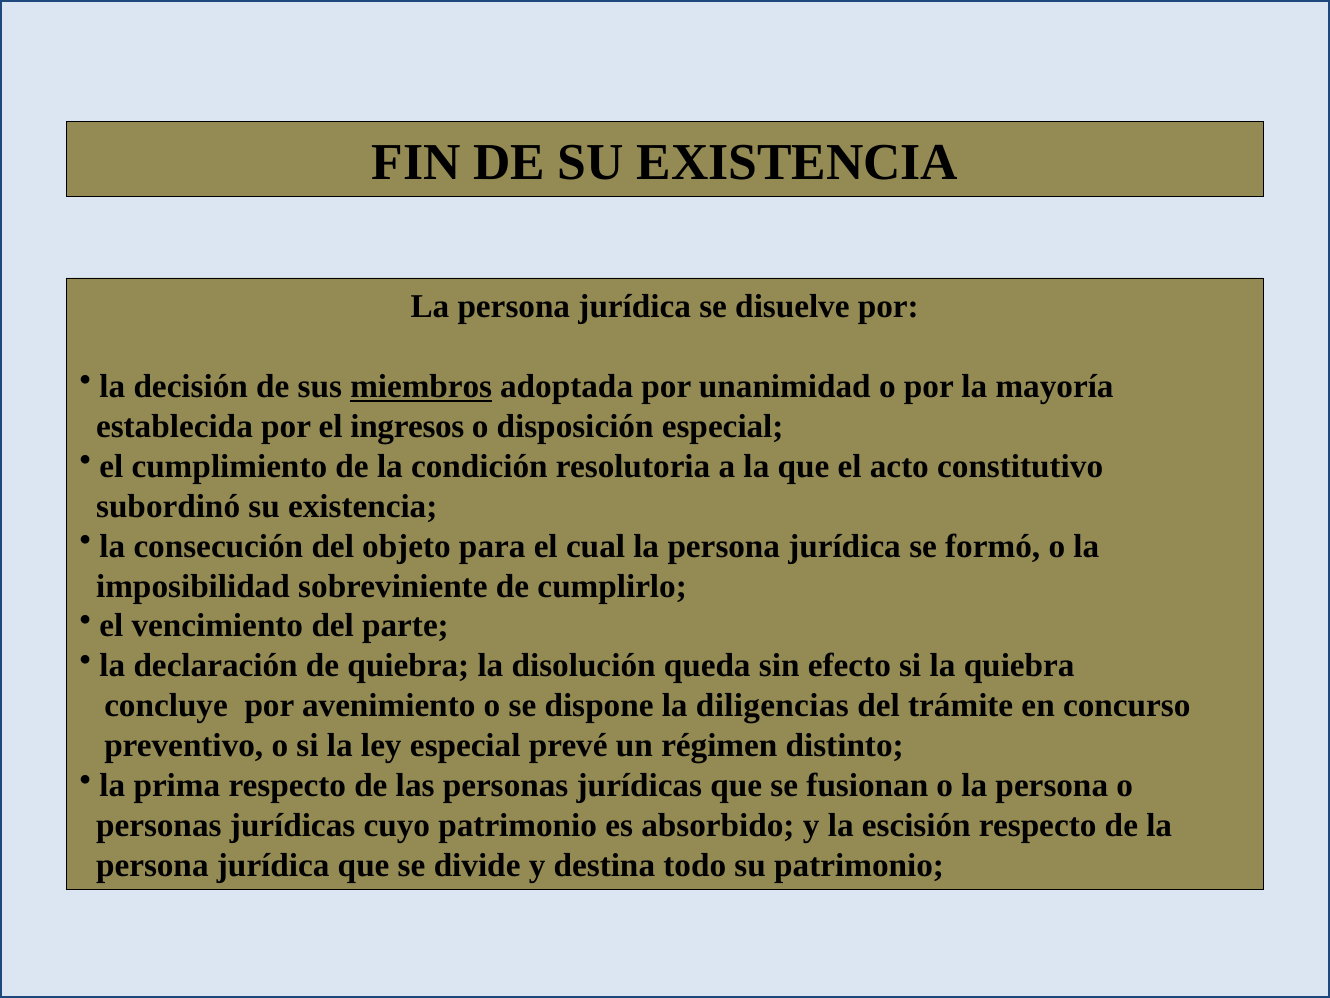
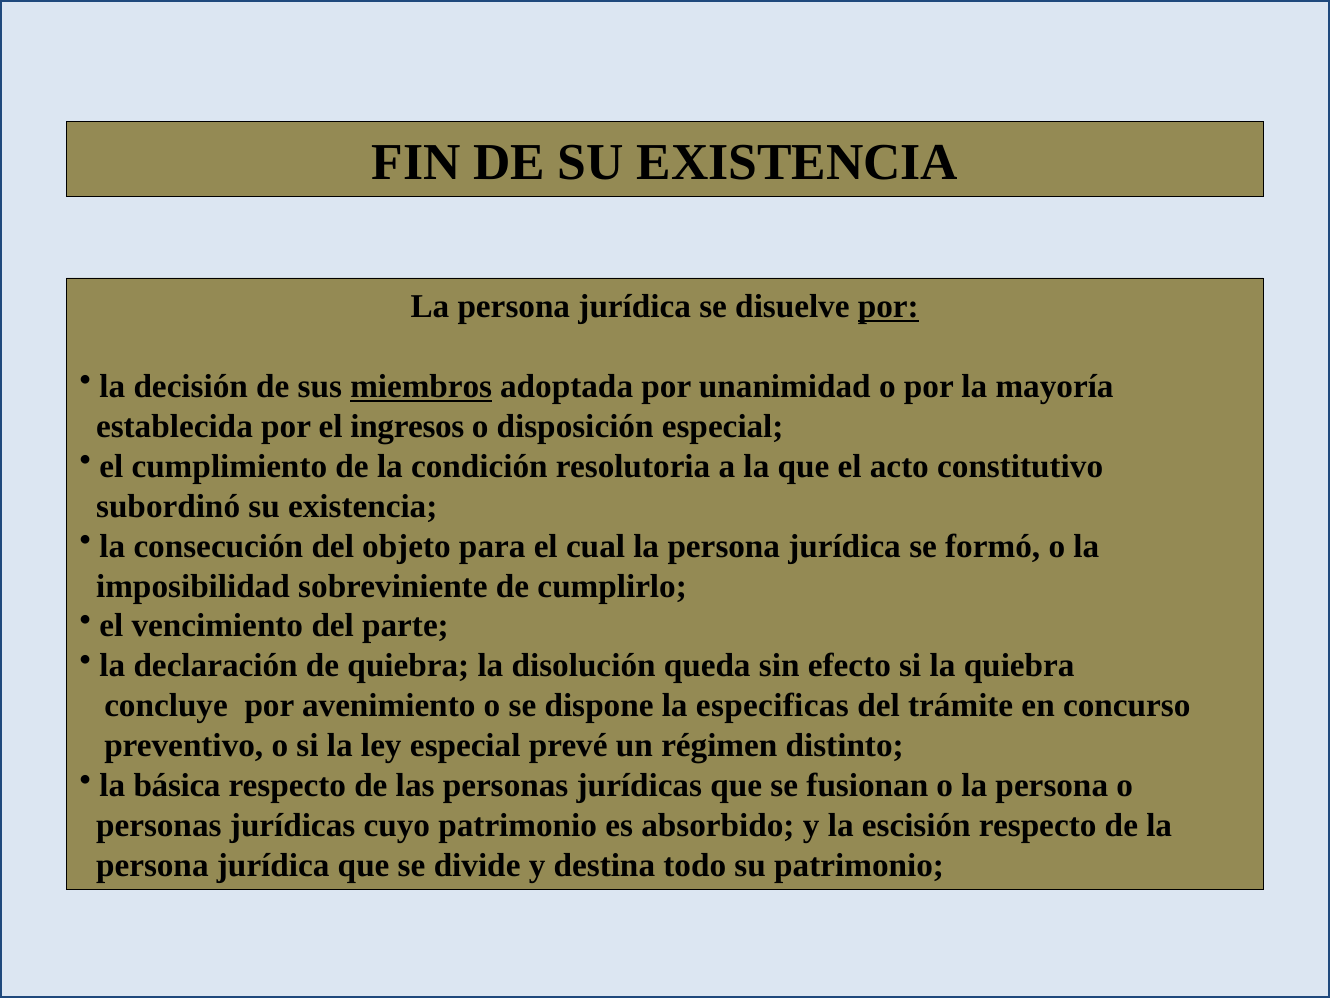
por underline: none -> present (888, 306)
diligencias: diligencias -> especificas (772, 705)
prima: prima -> básica (177, 785)
